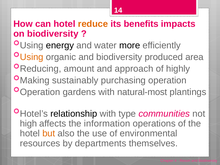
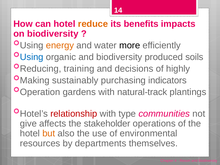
energy colour: black -> orange (60, 45)
Using colour: orange -> blue (32, 57)
area: area -> soils (194, 57)
amount: amount -> training (79, 69)
approach: approach -> decisions (134, 69)
purchasing operation: operation -> indicators (167, 80)
natural-most: natural-most -> natural-track (142, 92)
relationship colour: black -> red (74, 114)
high: high -> give (28, 124)
information: information -> stakeholder (107, 124)
